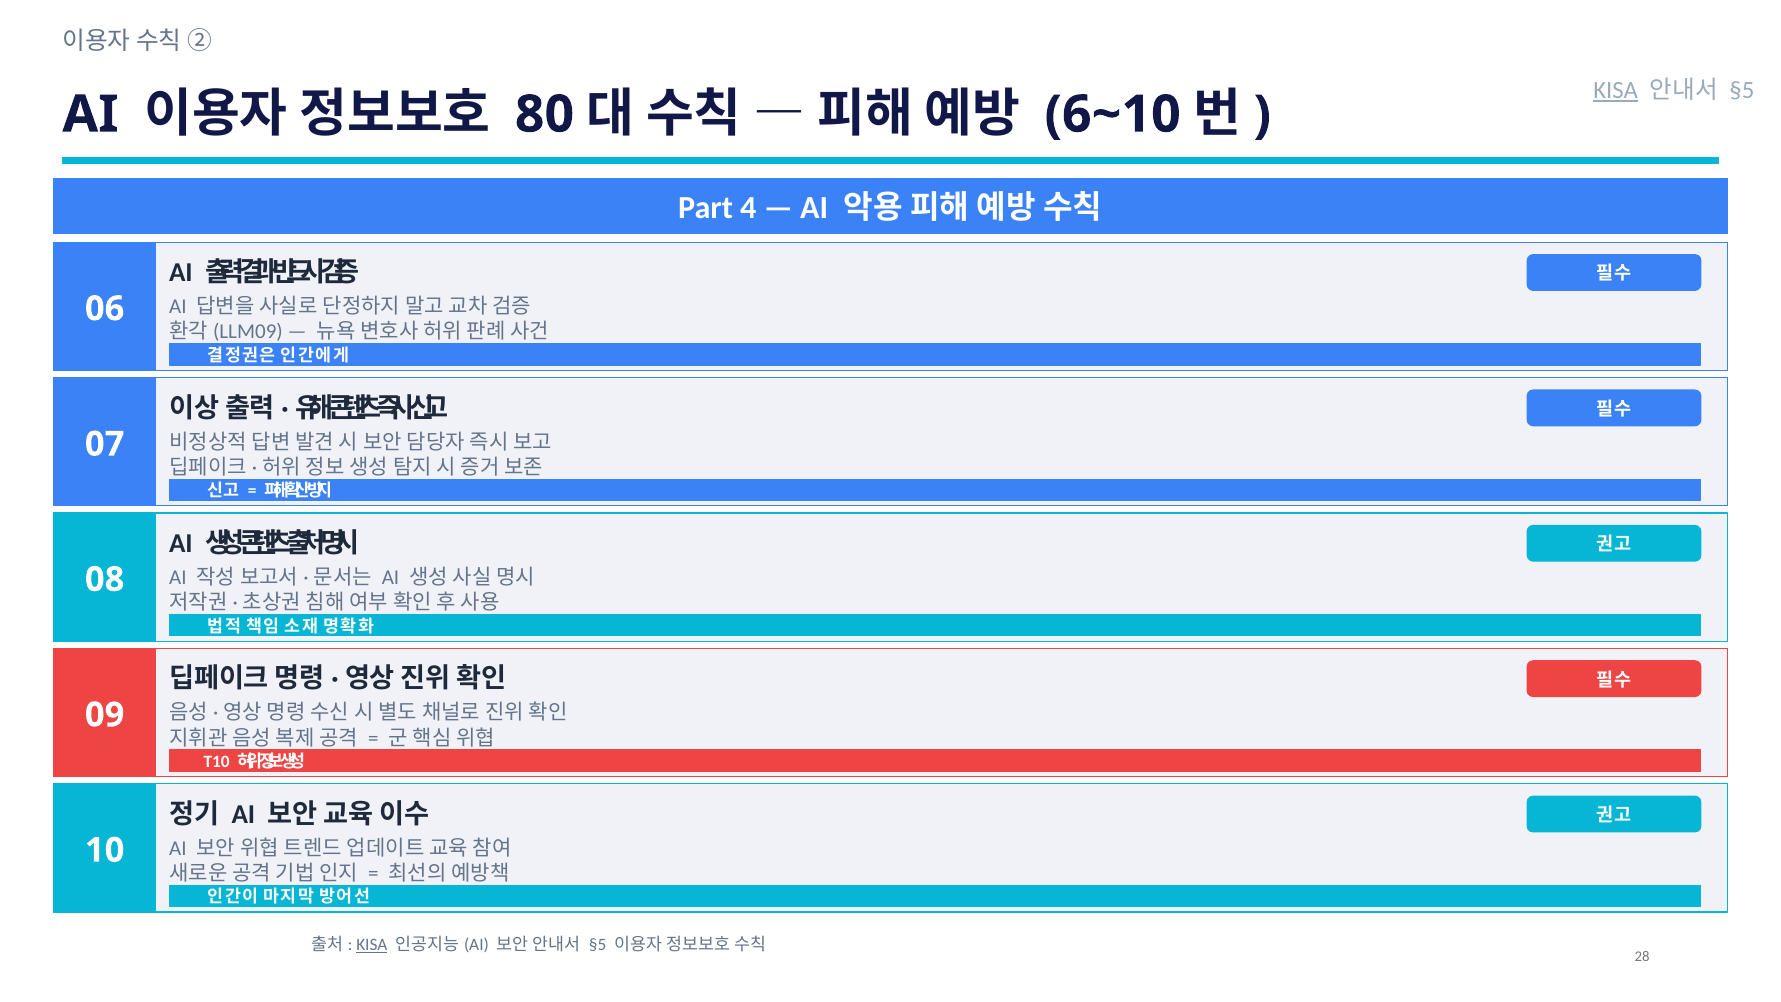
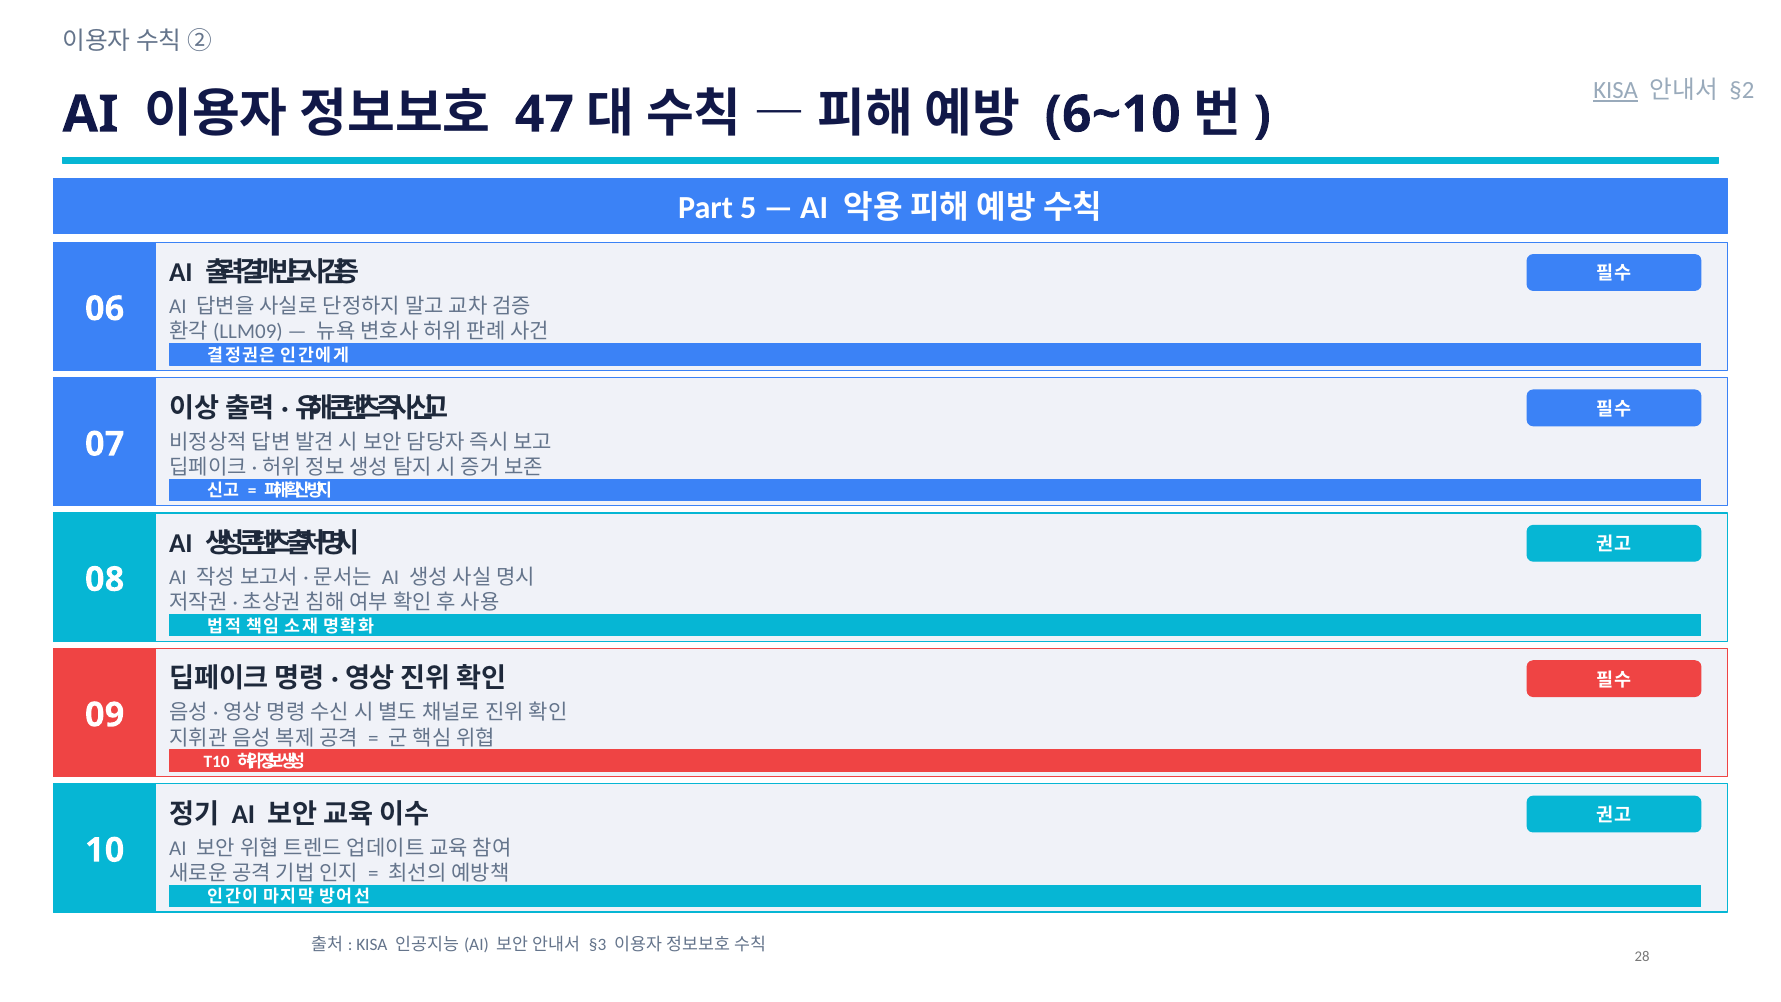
§5: §5 -> §2 (1742, 90)
80: 80 -> 47 (544, 115)
4: 4 -> 5 (748, 208)
KISA underline: present -> none (372, 945)
§5: §5 -> §3 (598, 945)
